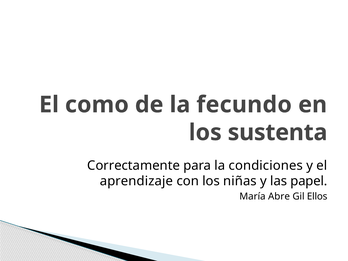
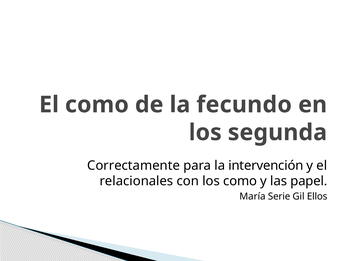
sustenta: sustenta -> segunda (277, 133)
condiciones: condiciones -> intervención (266, 165)
aprendizaje: aprendizaje -> relacionales (136, 181)
los niñas: niñas -> como (240, 181)
Abre: Abre -> Serie (279, 197)
